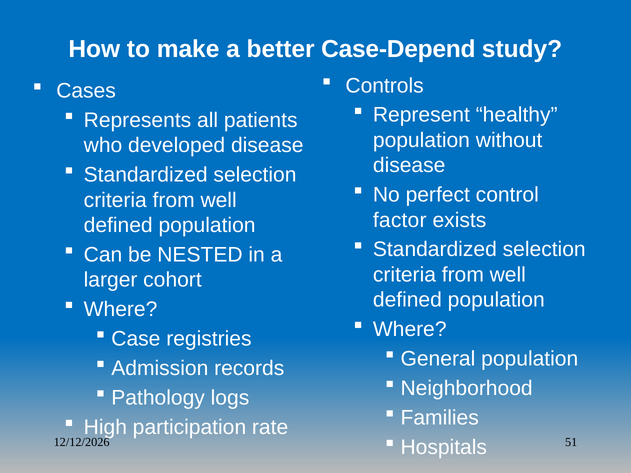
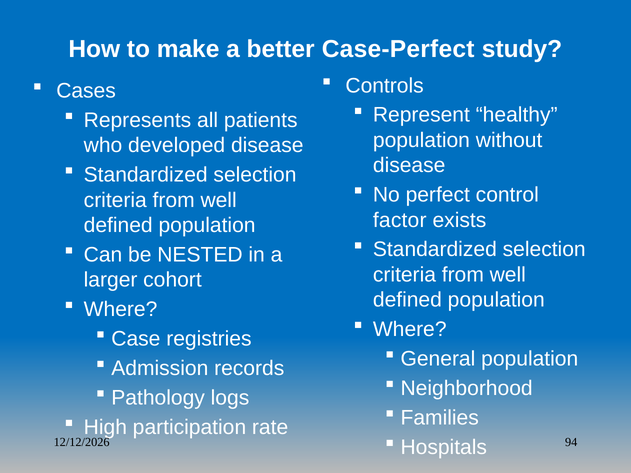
Case-Depend: Case-Depend -> Case-Perfect (398, 49)
51: 51 -> 94 (571, 443)
